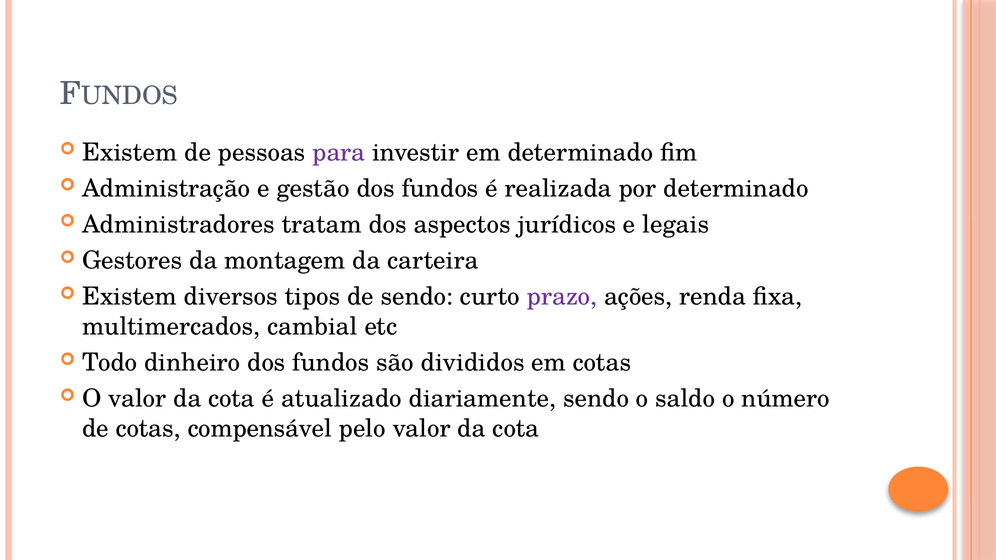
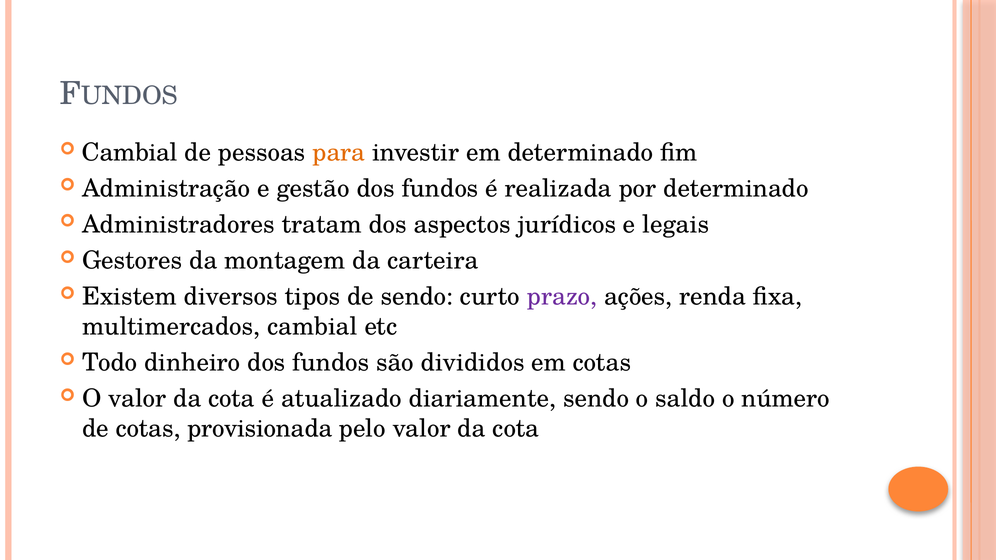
Existem: Existem -> Cambial (130, 152)
para colour: purple -> orange (339, 152)
compensável: compensável -> provisionada (260, 429)
